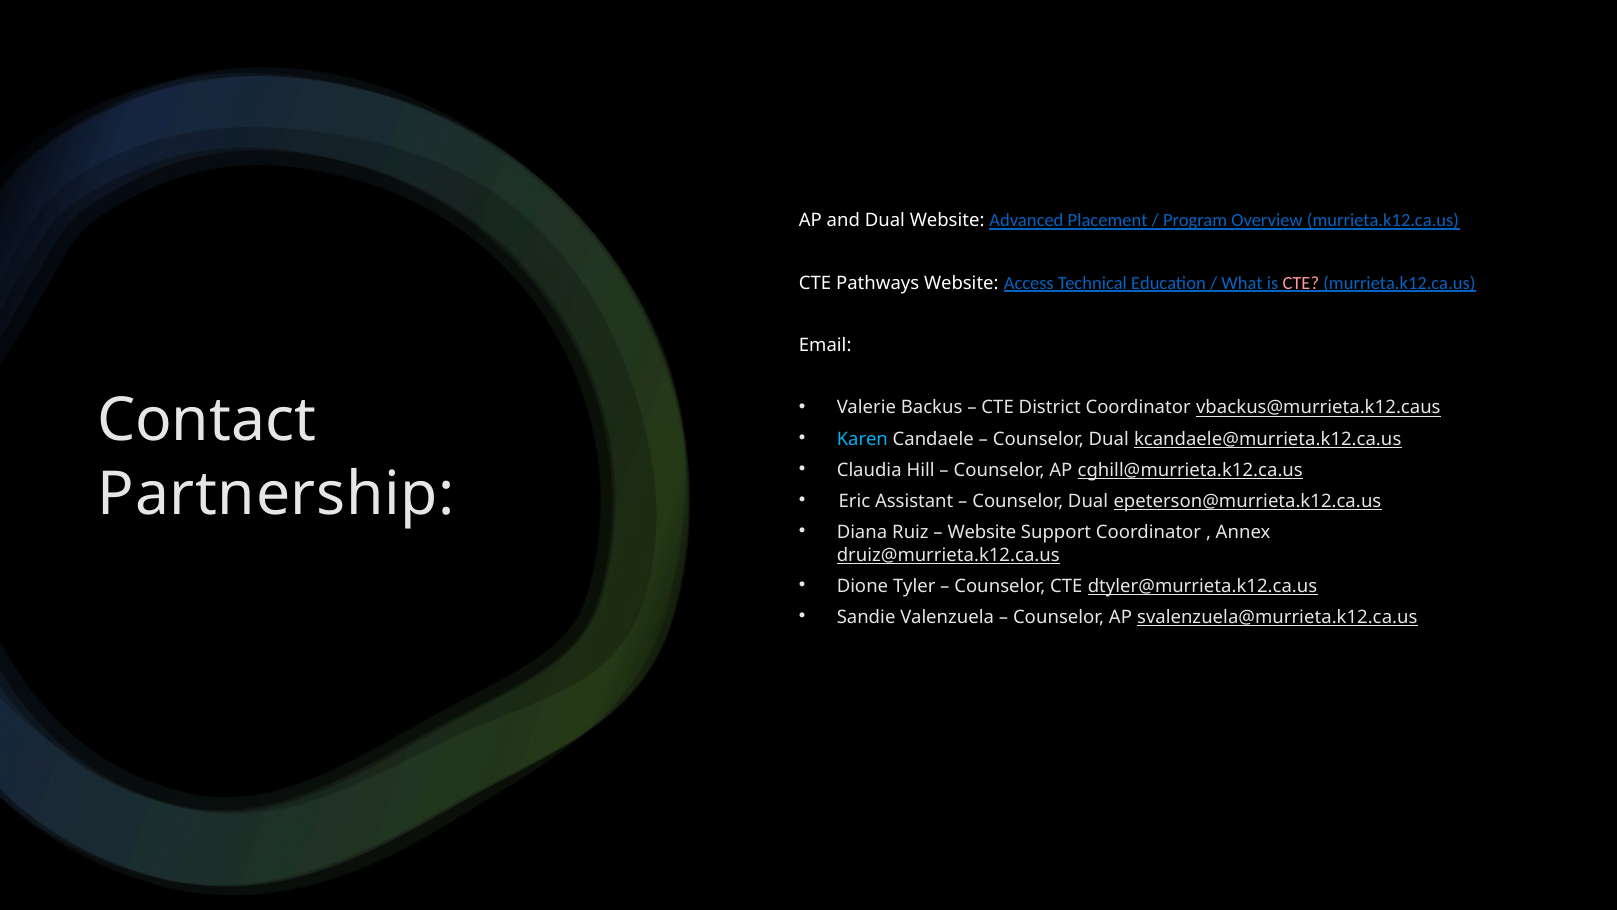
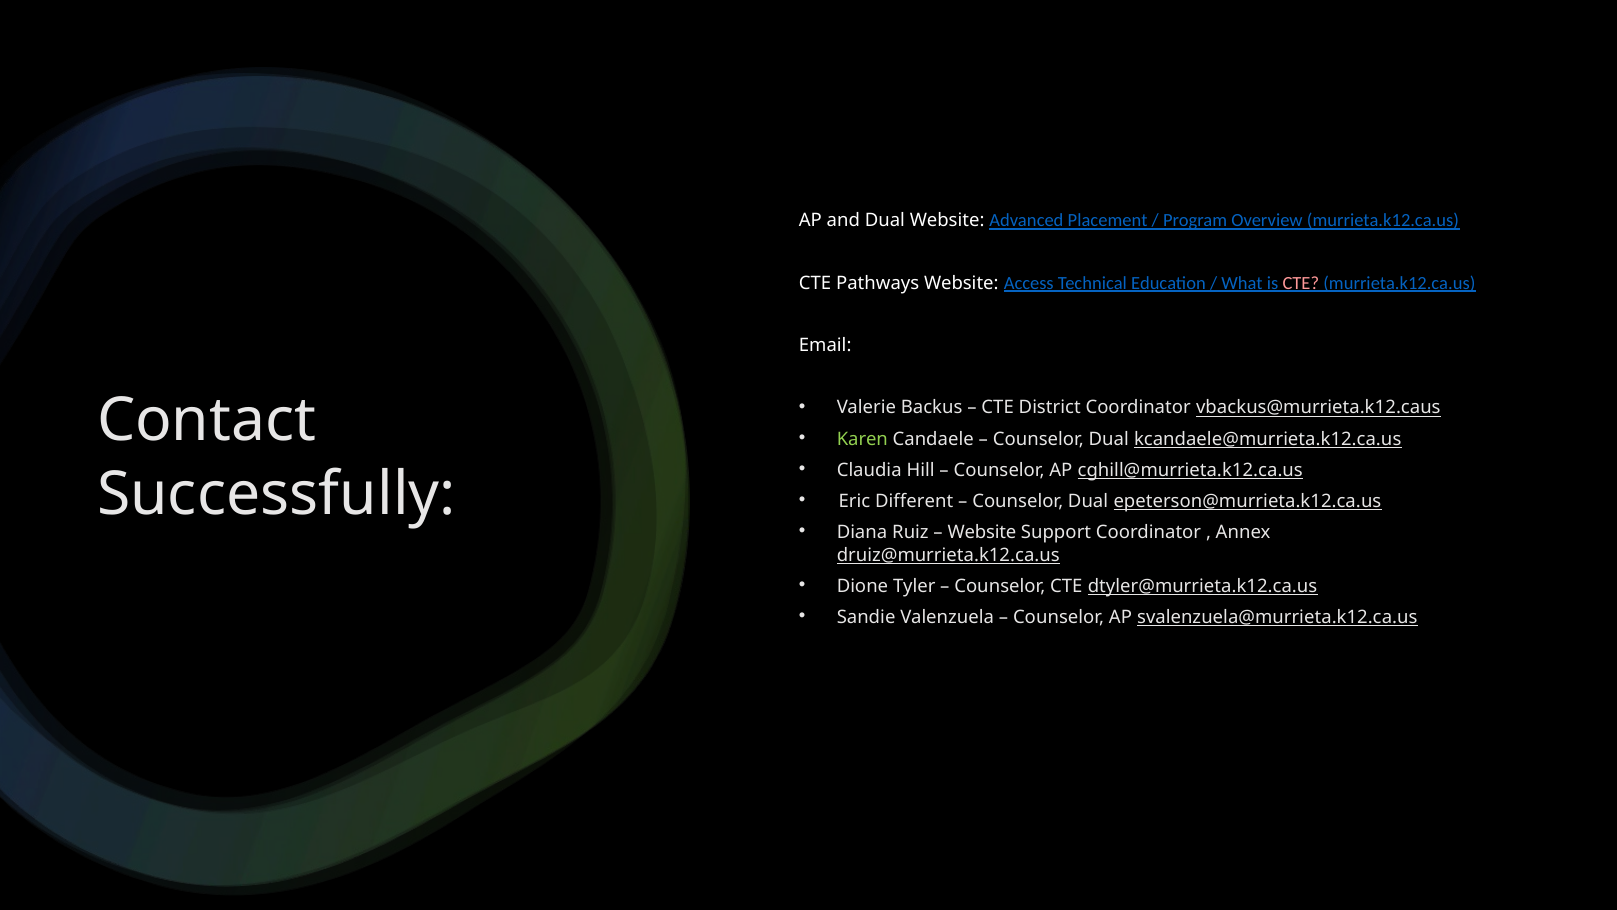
Karen colour: light blue -> light green (862, 439)
Partnership: Partnership -> Successfully (276, 494)
Assistant: Assistant -> Different (914, 501)
